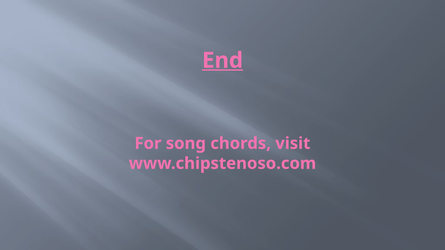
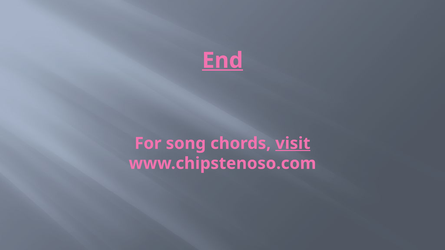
visit underline: none -> present (293, 144)
